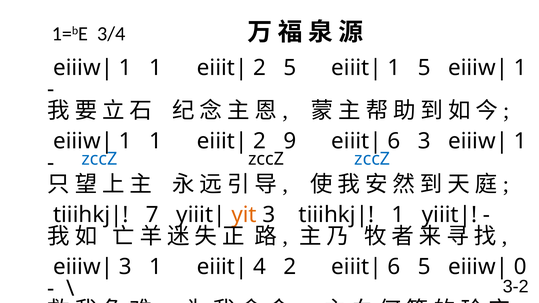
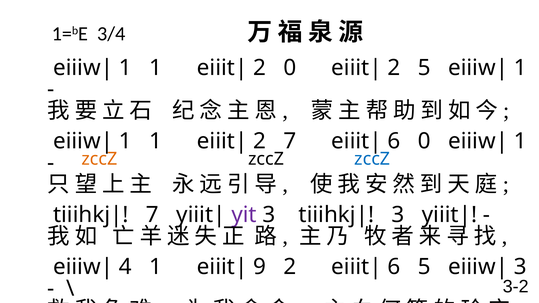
2 5: 5 -> 0 (290, 68)
1: 1 -> 2 (394, 68)
2 9: 9 -> 7 (290, 141)
6 3: 3 -> 0 (424, 141)
zccZ colour: blue -> orange (99, 159)
yit colour: orange -> purple (244, 215)
1: 1 -> 3 (398, 215)
3: 3 -> 4 (125, 267)
4: 4 -> 9 (260, 267)
0: 0 -> 3 (520, 267)
